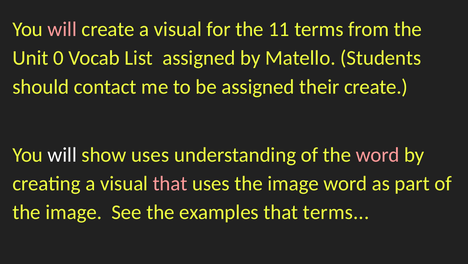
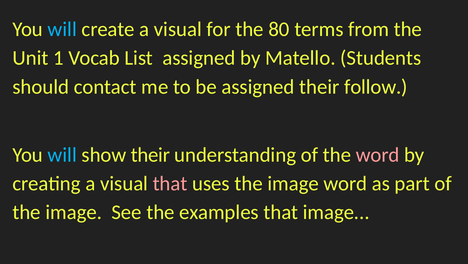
will colour: pink -> light blue (62, 29)
11: 11 -> 80 (279, 29)
0: 0 -> 1 (58, 58)
their create: create -> follow (376, 87)
will colour: white -> light blue (62, 154)
show uses: uses -> their (150, 154)
that terms: terms -> image (336, 212)
